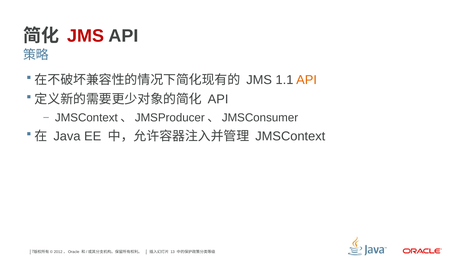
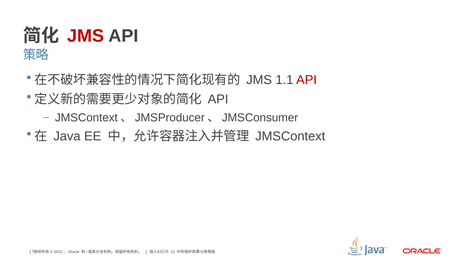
API colour: orange -> red (307, 80)
